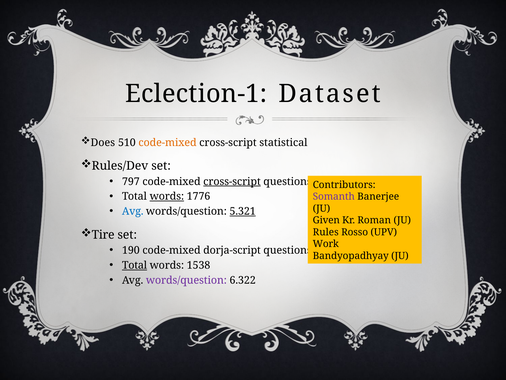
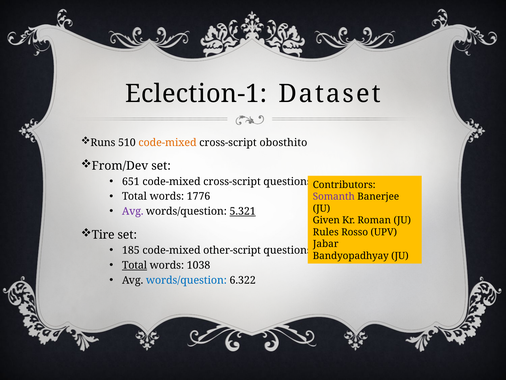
Does: Does -> Runs (103, 142)
statistical: statistical -> obosthito (283, 142)
Rules/Dev: Rules/Dev -> From/Dev (120, 166)
797: 797 -> 651 (131, 181)
cross-script underline: present -> none (232, 181)
words underline: present -> none (167, 196)
Avg colour: blue -> purple (133, 211)
Work: Work -> Jabar (326, 244)
190: 190 -> 185 (131, 250)
dorja-script: dorja-script -> other-script (232, 250)
1538: 1538 -> 1038 (199, 265)
words/question colour: purple -> blue (186, 280)
